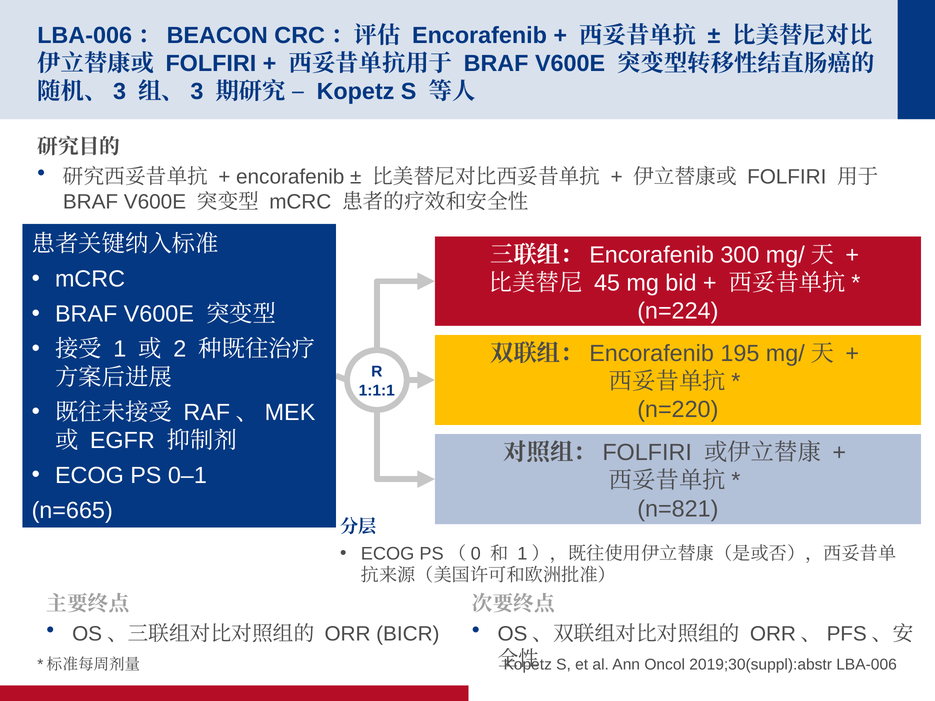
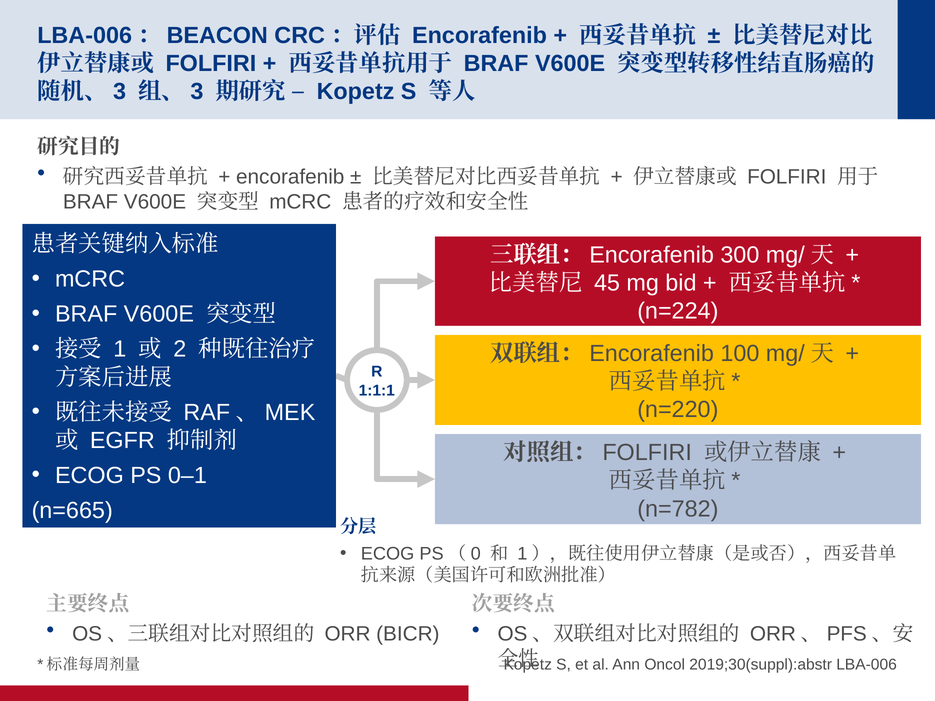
195: 195 -> 100 (740, 354)
n=821: n=821 -> n=782 (678, 509)
